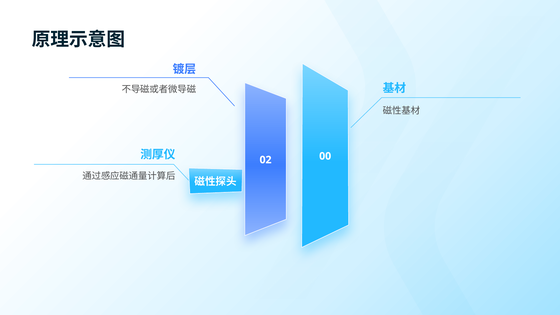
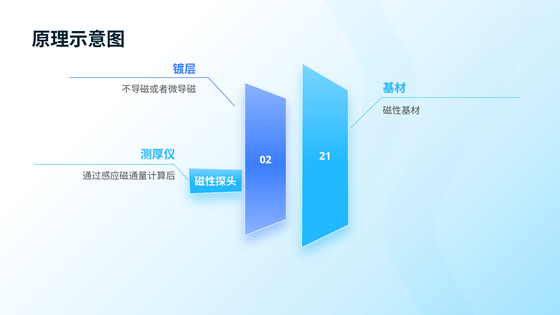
00: 00 -> 21 (325, 156)
